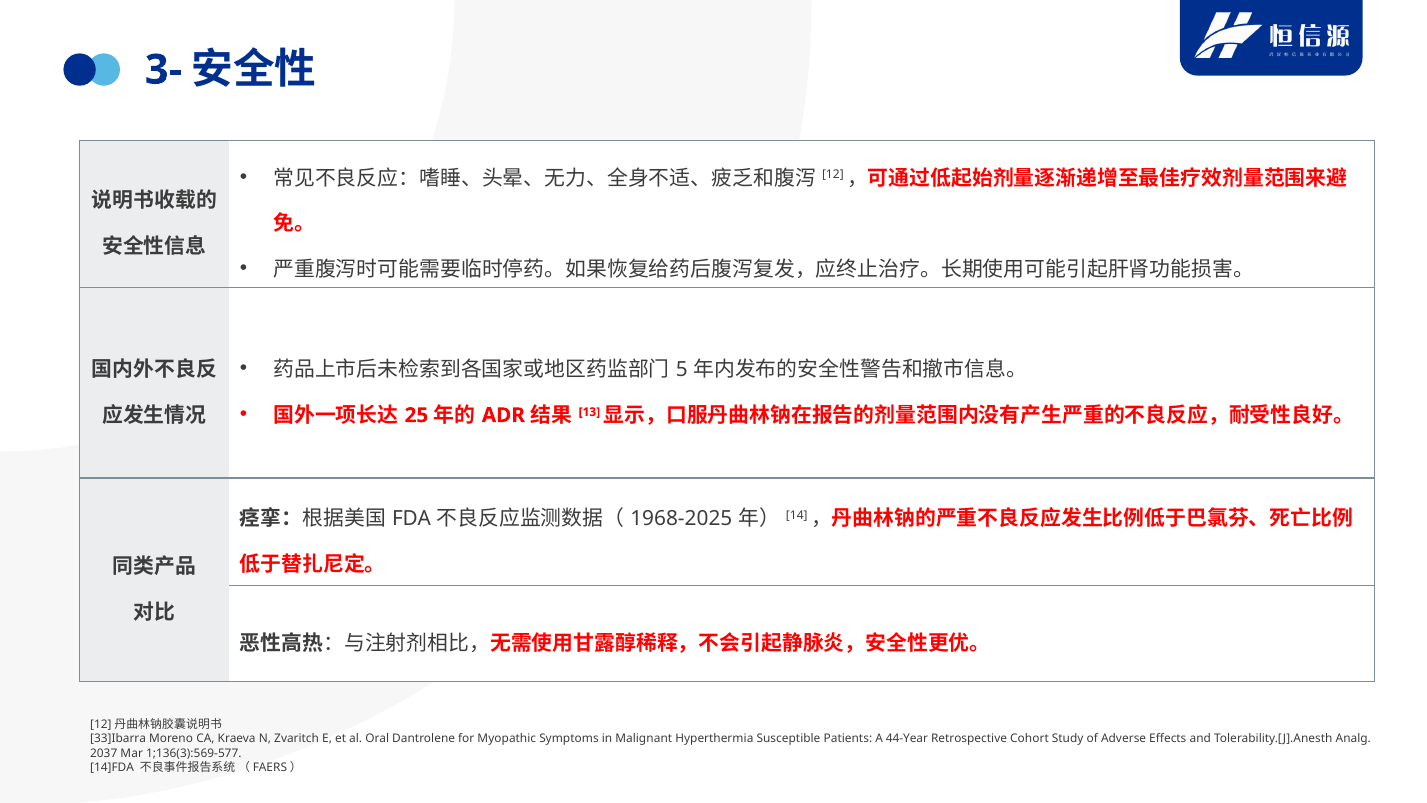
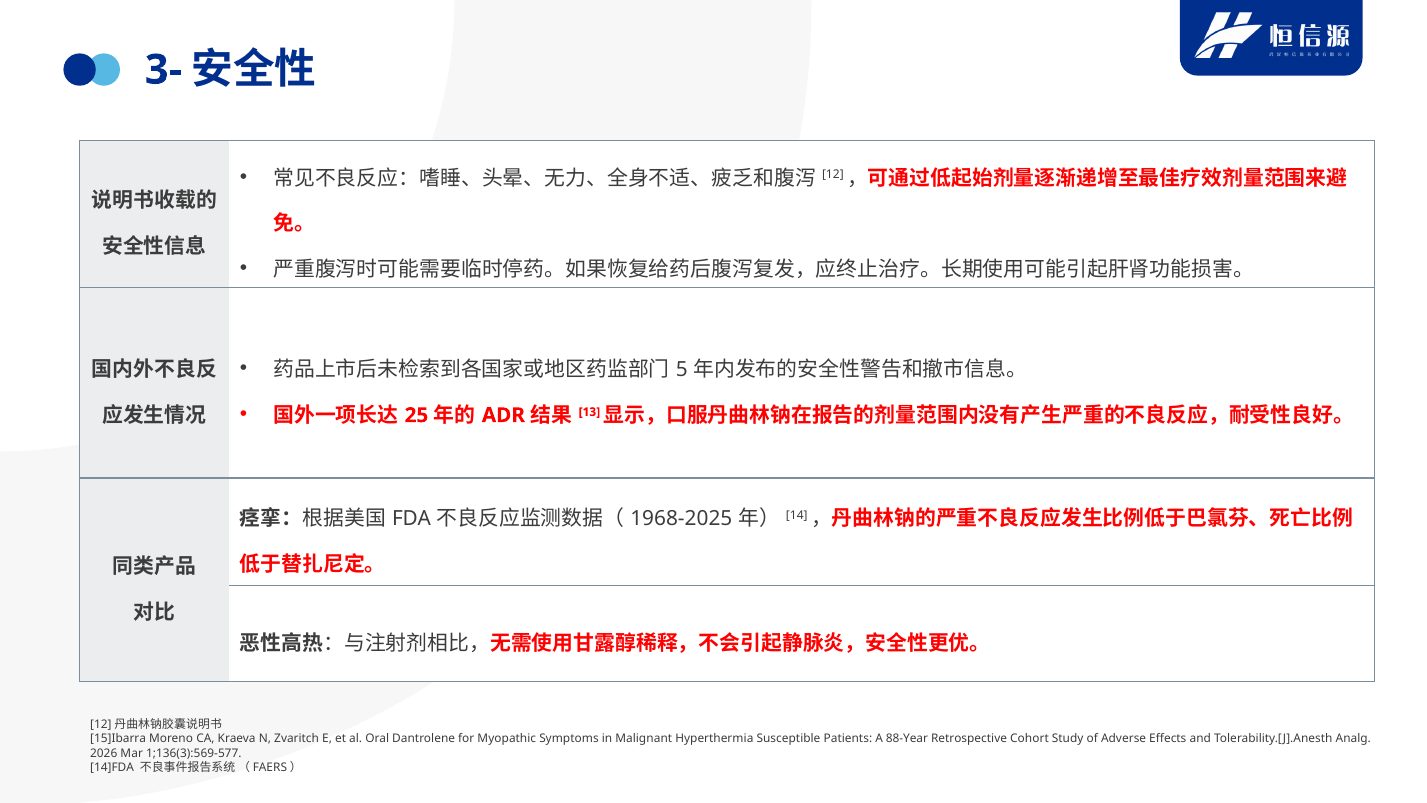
33]Ibarra: 33]Ibarra -> 15]Ibarra (118, 739)
44-Year: 44-Year -> 88-Year (907, 739)
2037: 2037 -> 2026 (104, 753)
